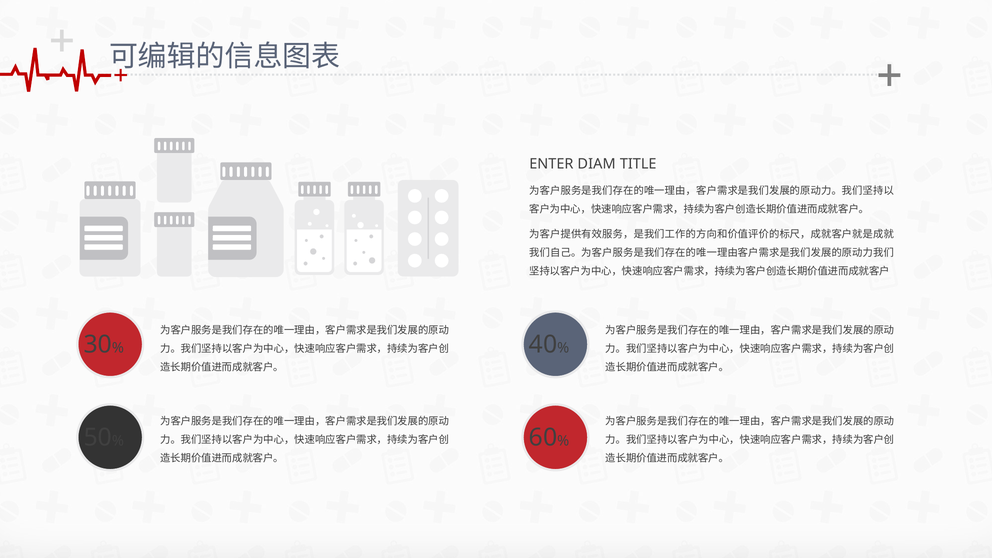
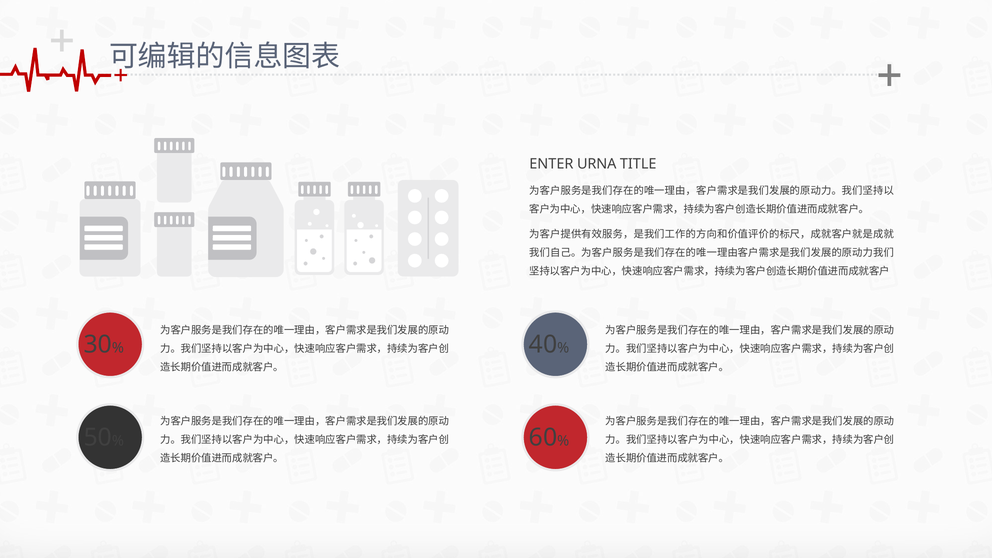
DIAM: DIAM -> URNA (597, 164)
